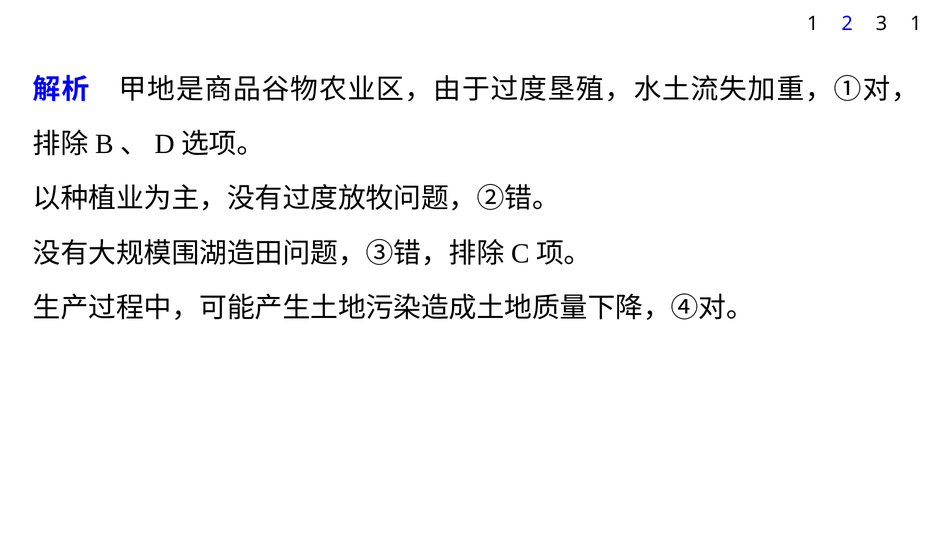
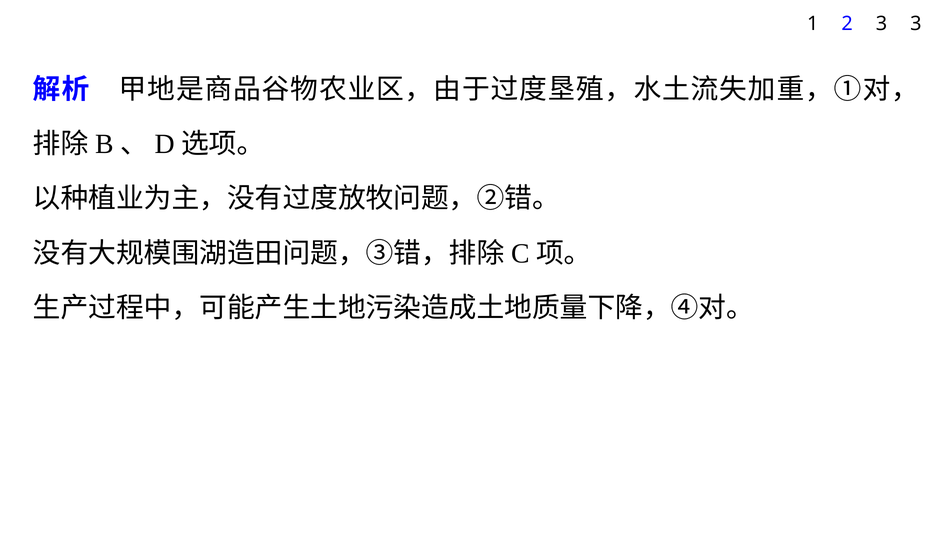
3 1: 1 -> 3 (916, 24)
